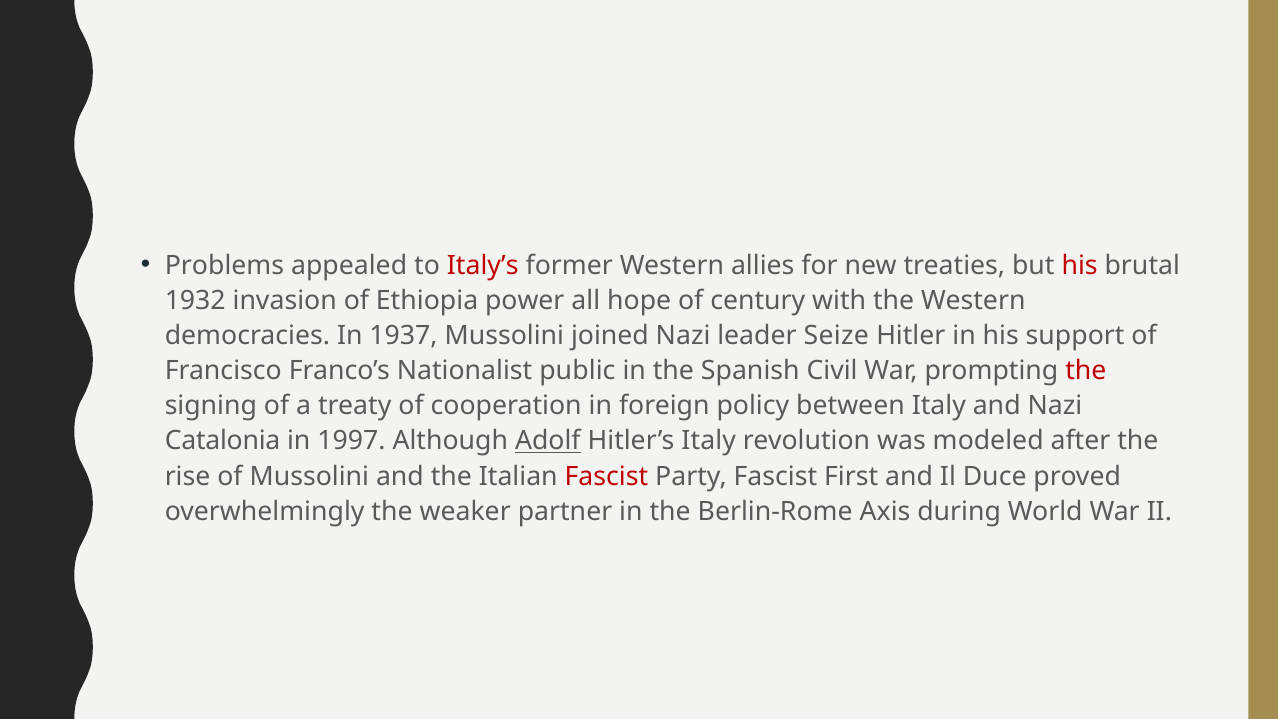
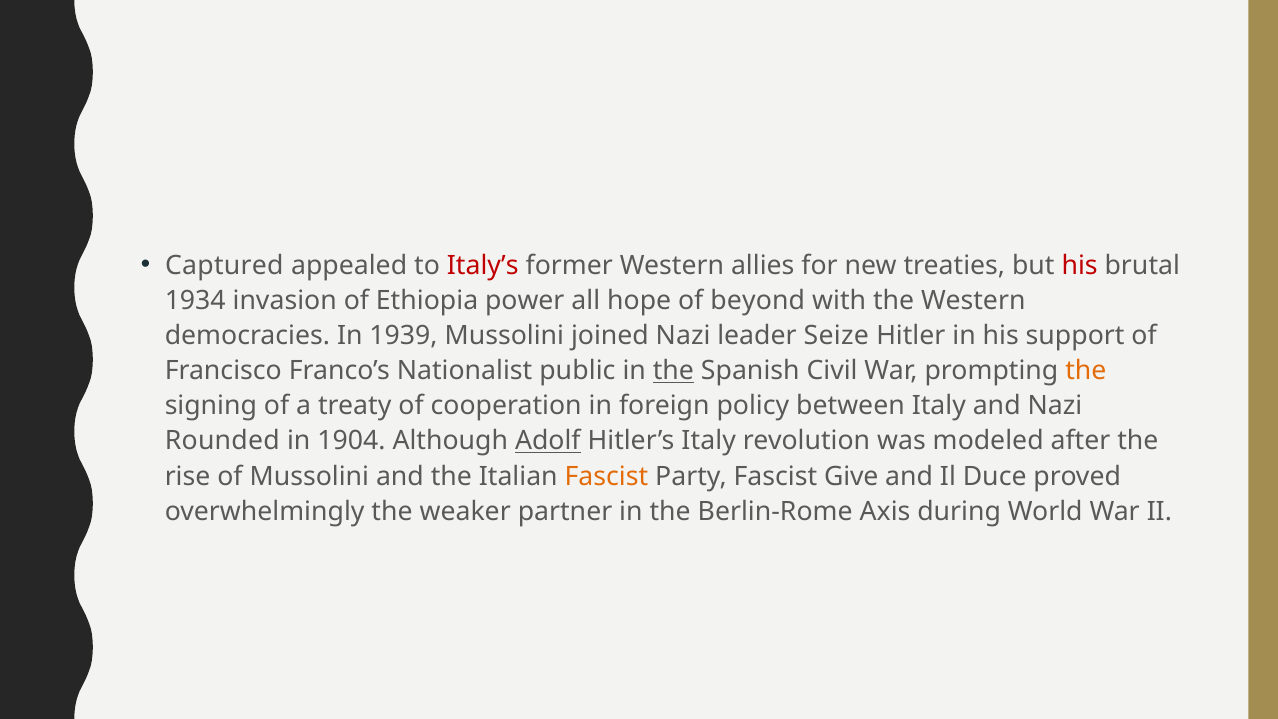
Problems: Problems -> Captured (224, 265)
1932: 1932 -> 1934 (195, 301)
century: century -> beyond (758, 301)
1937: 1937 -> 1939 (404, 336)
the underline: none -> present (673, 371)
the colour: red -> orange (1086, 371)
Catalonia: Catalonia -> Rounded (222, 441)
1997: 1997 -> 1904 (352, 441)
Fascist colour: red -> orange (606, 476)
First: First -> Give (851, 476)
